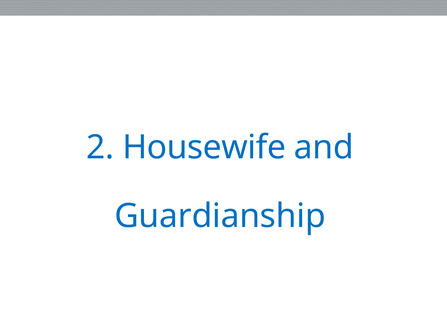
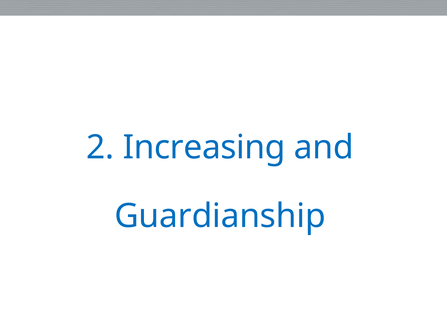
Housewife: Housewife -> Increasing (204, 147)
